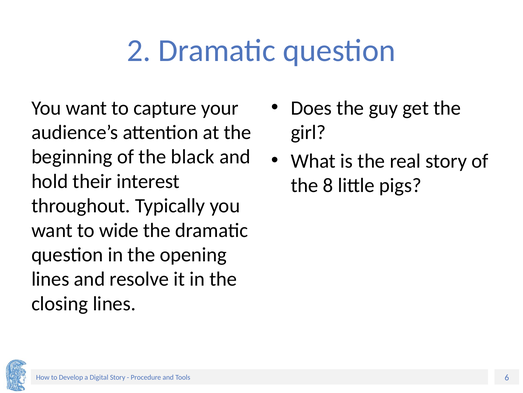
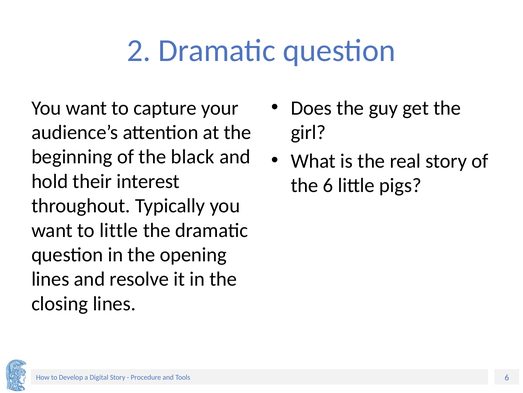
the 8: 8 -> 6 (328, 185)
to wide: wide -> little (119, 230)
